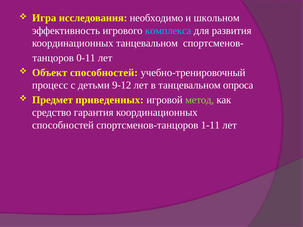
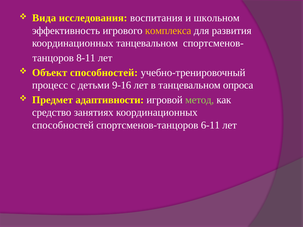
Игра: Игра -> Вида (44, 18)
необходимо: необходимо -> воспитания (156, 18)
комплекса colour: light blue -> yellow (168, 31)
0-11: 0-11 -> 8-11 (86, 58)
9-12: 9-12 -> 9-16 (122, 85)
приведенных: приведенных -> адаптивности (110, 100)
гарантия: гарантия -> занятиях (94, 113)
1-11: 1-11 -> 6-11 (210, 125)
